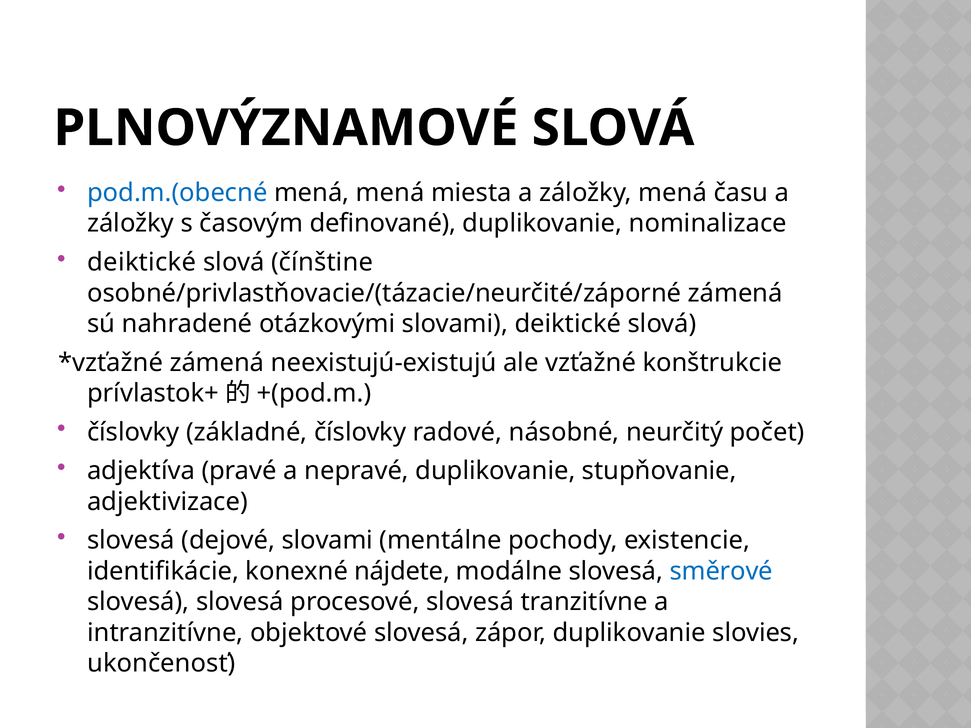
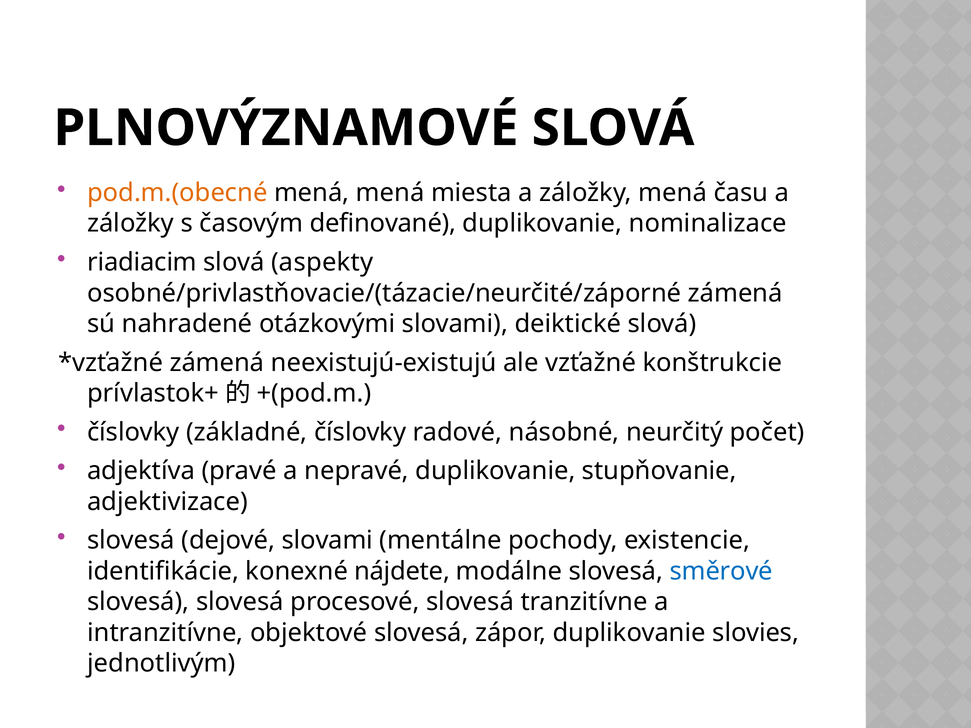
pod.m.(obecné colour: blue -> orange (177, 193)
deiktické: deiktické -> riadiacim (142, 262)
čínštine: čínštine -> aspekty (322, 262)
ukončenosť: ukončenosť -> jednotlivým (161, 664)
